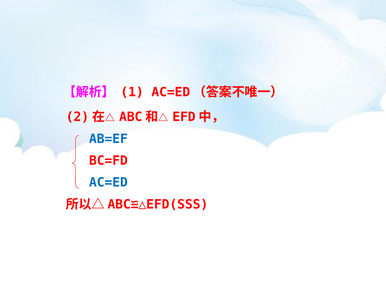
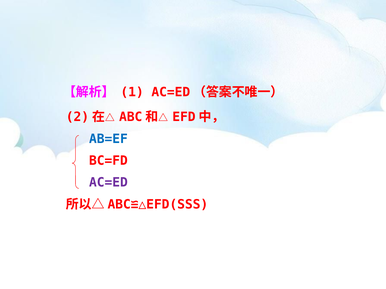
AC=ED colour: blue -> purple (108, 183)
